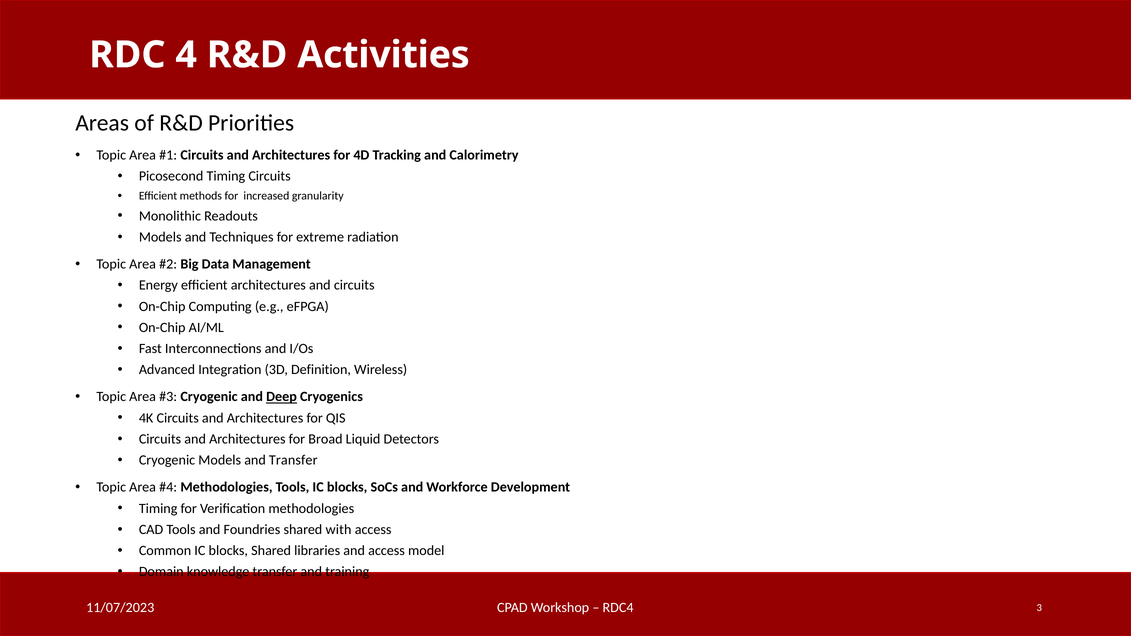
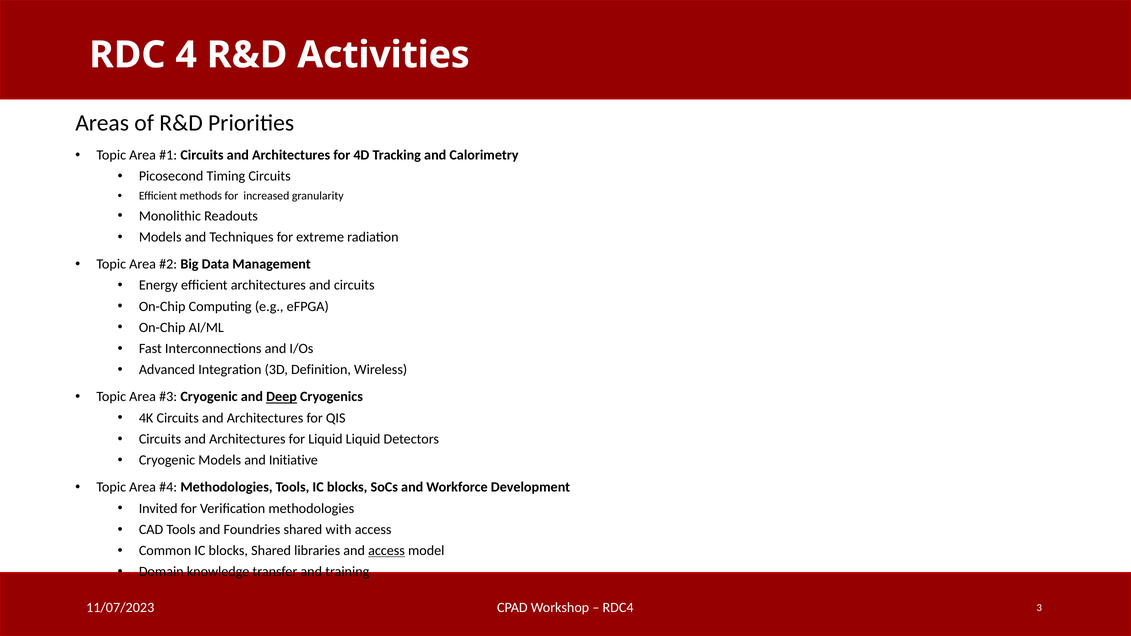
for Broad: Broad -> Liquid (325, 439)
and Transfer: Transfer -> Initiative (293, 460)
Timing: Timing -> Invited (158, 509)
access underline: none -> present (386, 551)
